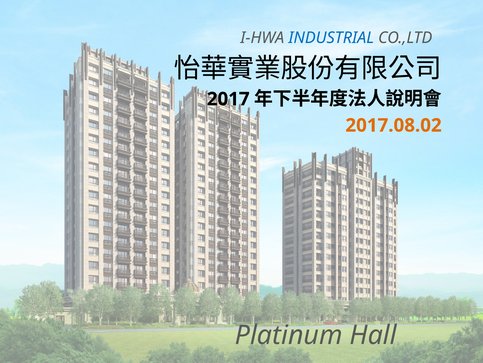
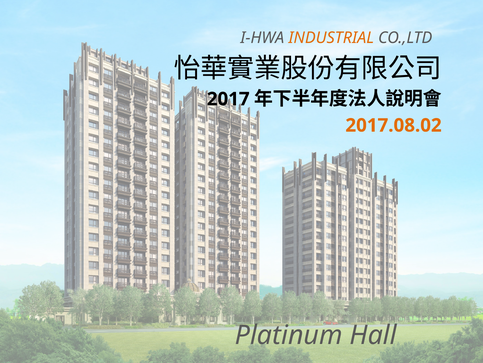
INDUSTRIAL colour: blue -> orange (331, 38)
